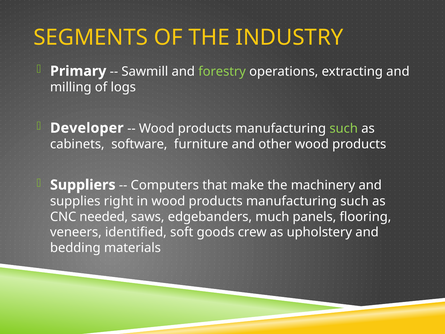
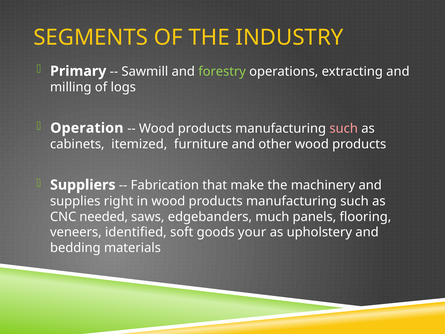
Developer: Developer -> Operation (87, 128)
such colour: light green -> pink (344, 128)
software: software -> itemized (139, 144)
Computers: Computers -> Fabrication (165, 185)
crew: crew -> your (252, 232)
